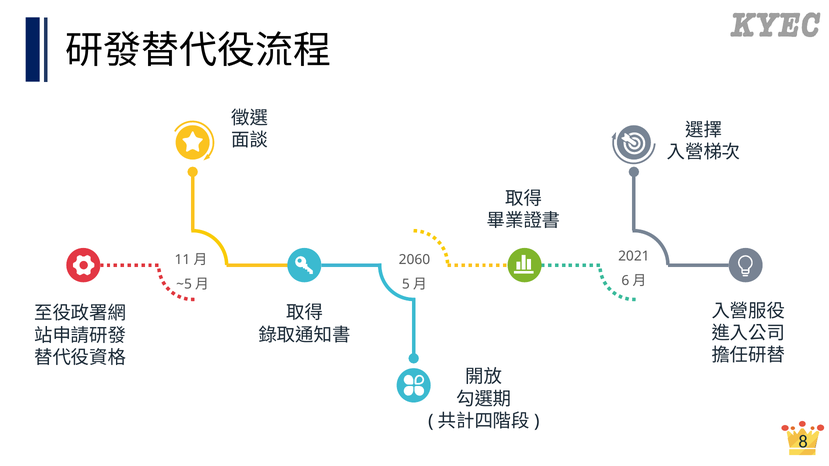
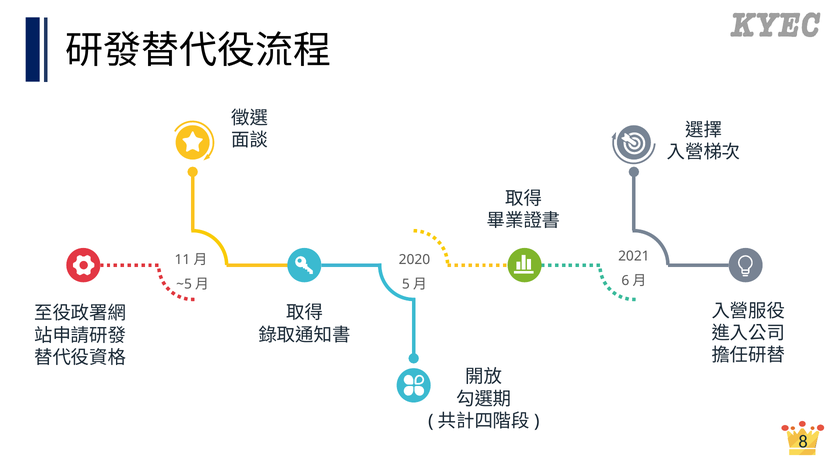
2060: 2060 -> 2020 (414, 260)
